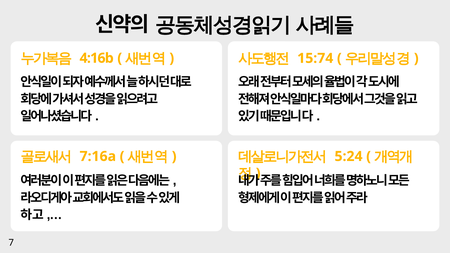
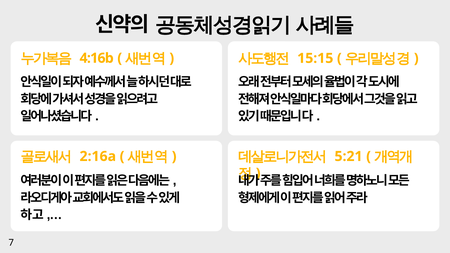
15:74: 15:74 -> 15:15 (315, 58)
7:16a: 7:16a -> 2:16a (98, 156)
5:24: 5:24 -> 5:21 (349, 156)
